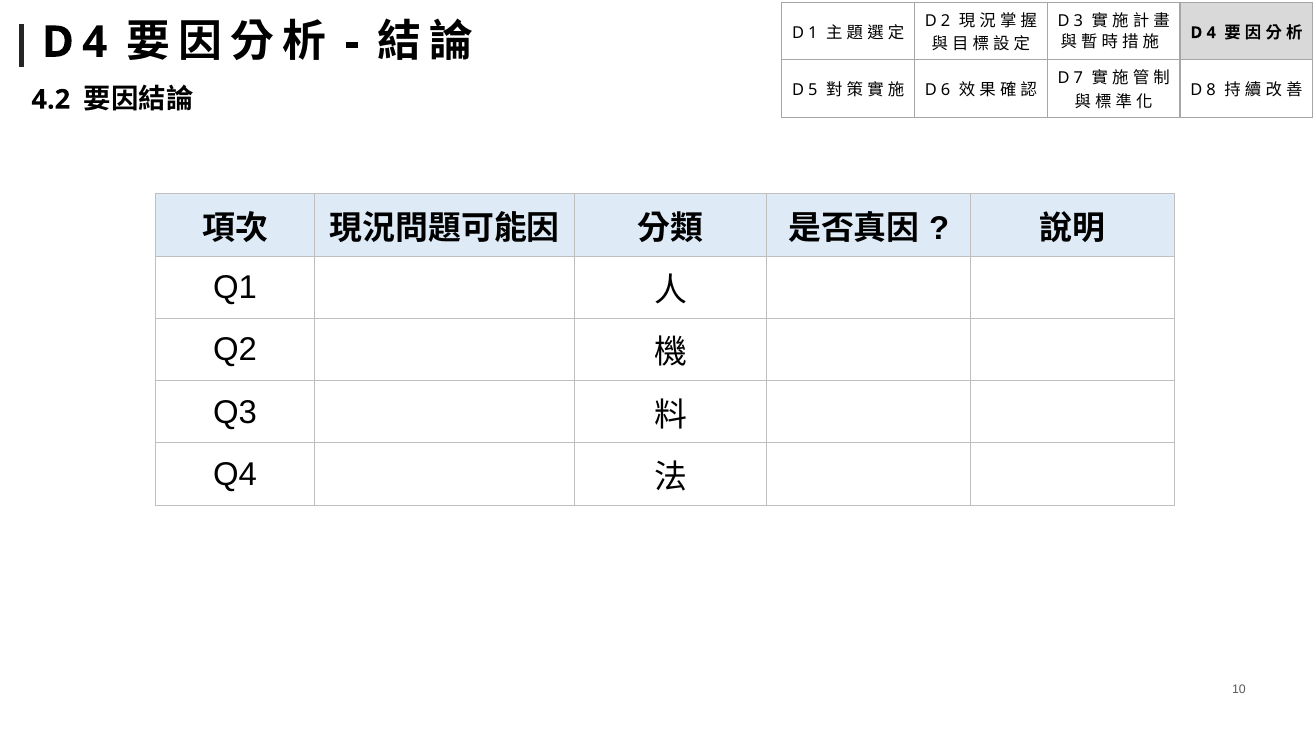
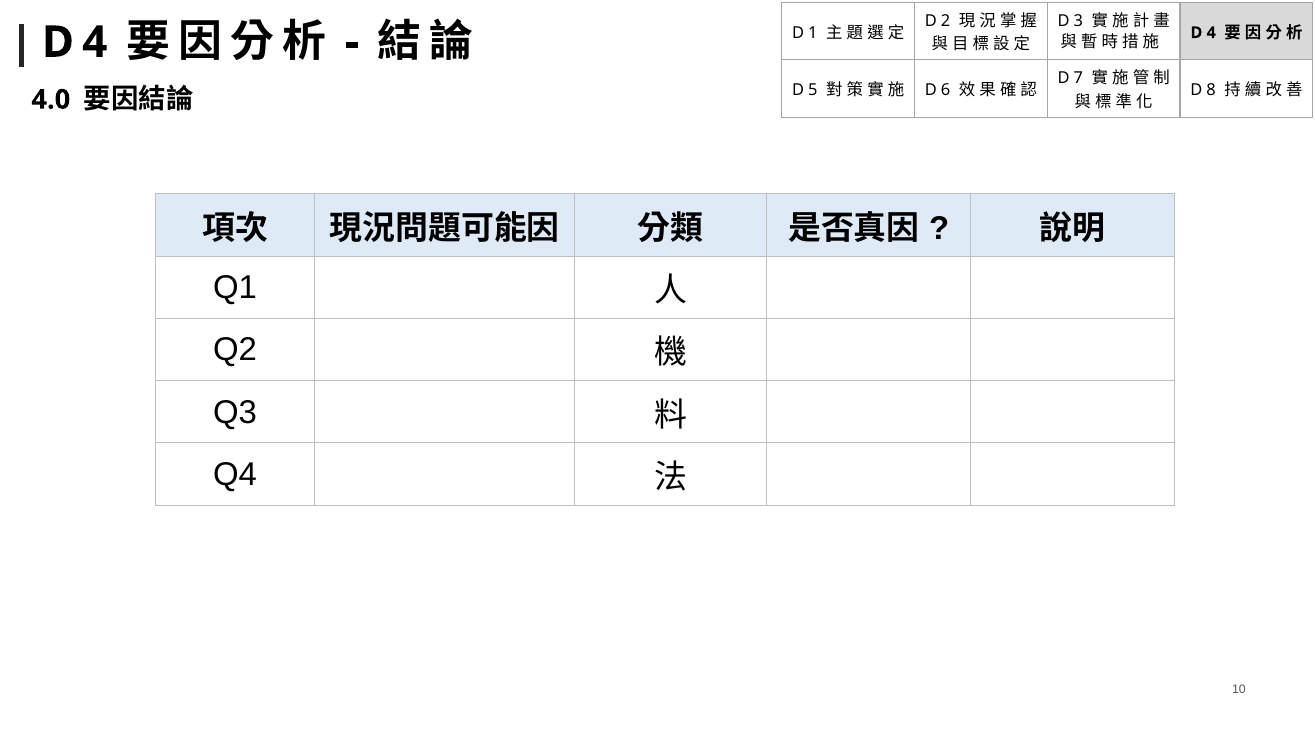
4.2: 4.2 -> 4.0 (51, 100)
